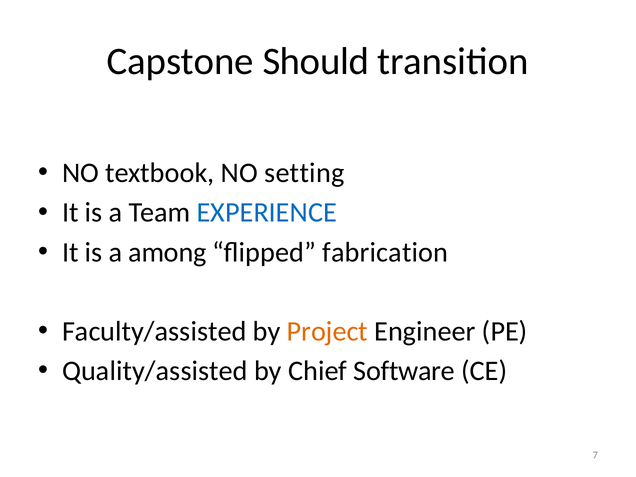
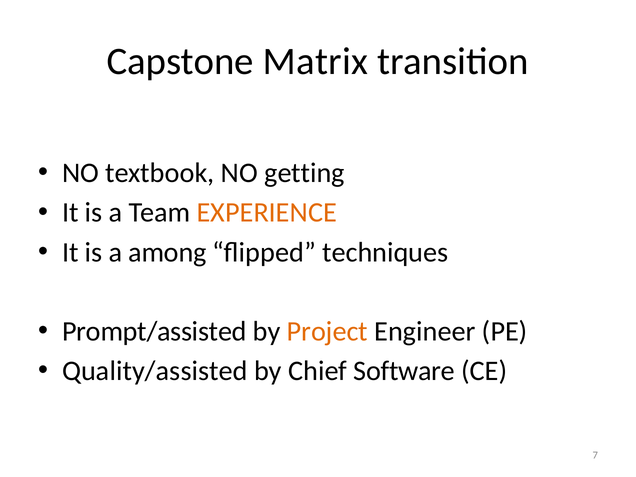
Should: Should -> Matrix (315, 62)
setting: setting -> getting (304, 173)
EXPERIENCE colour: blue -> orange (267, 213)
fabrication: fabrication -> techniques (385, 252)
Faculty/assisted: Faculty/assisted -> Prompt/assisted (154, 332)
